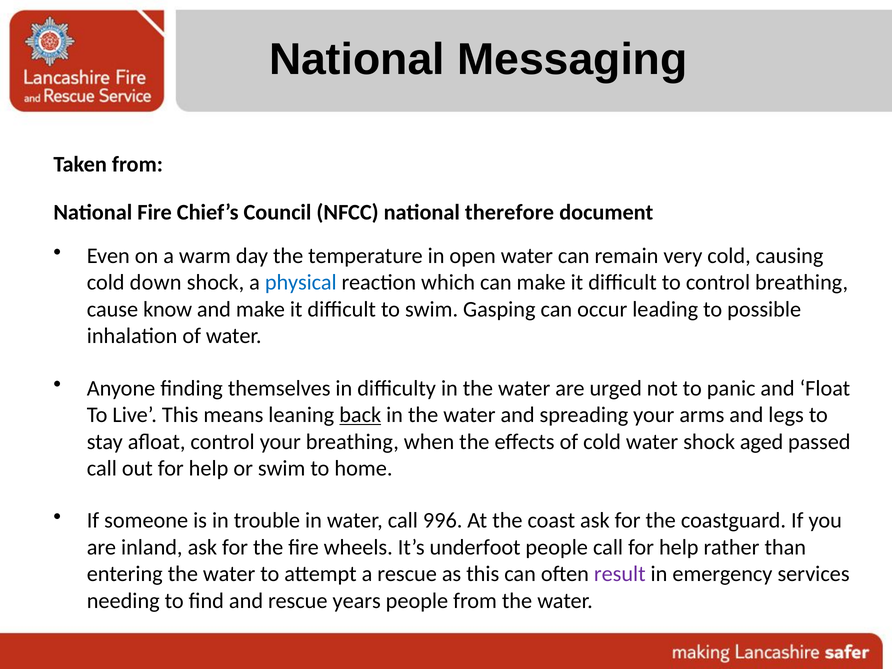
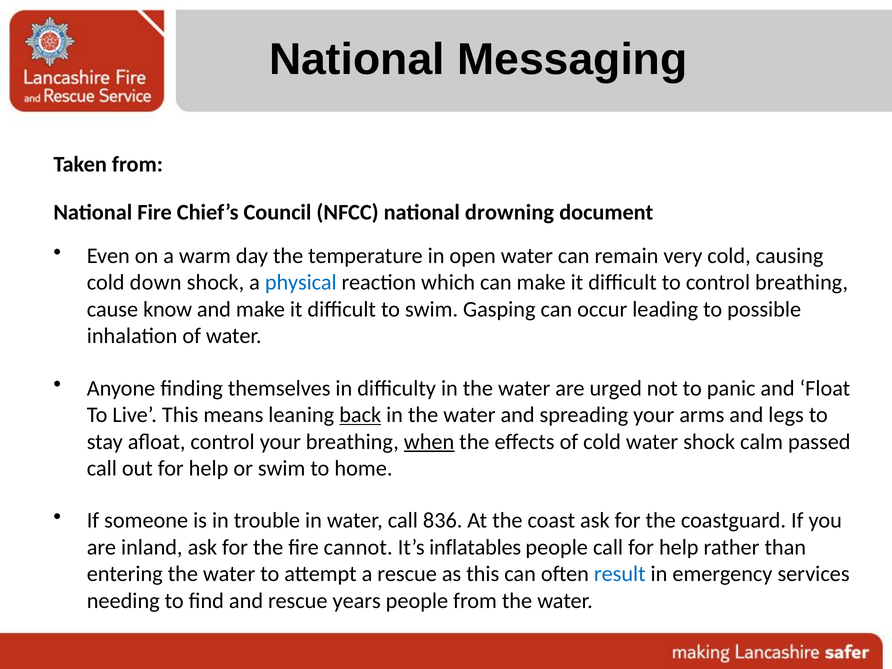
therefore: therefore -> drowning (509, 212)
when underline: none -> present (429, 442)
aged: aged -> calm (762, 442)
996: 996 -> 836 (443, 520)
wheels: wheels -> cannot (358, 547)
underfoot: underfoot -> inflatables (475, 547)
result colour: purple -> blue (620, 574)
